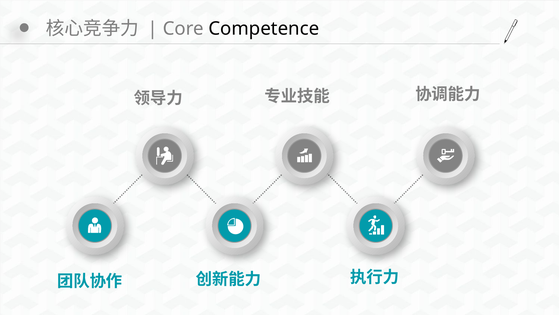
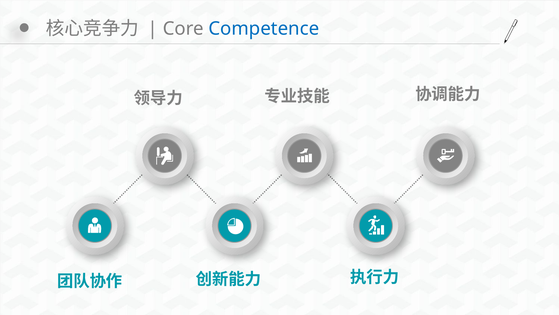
Competence colour: black -> blue (264, 29)
